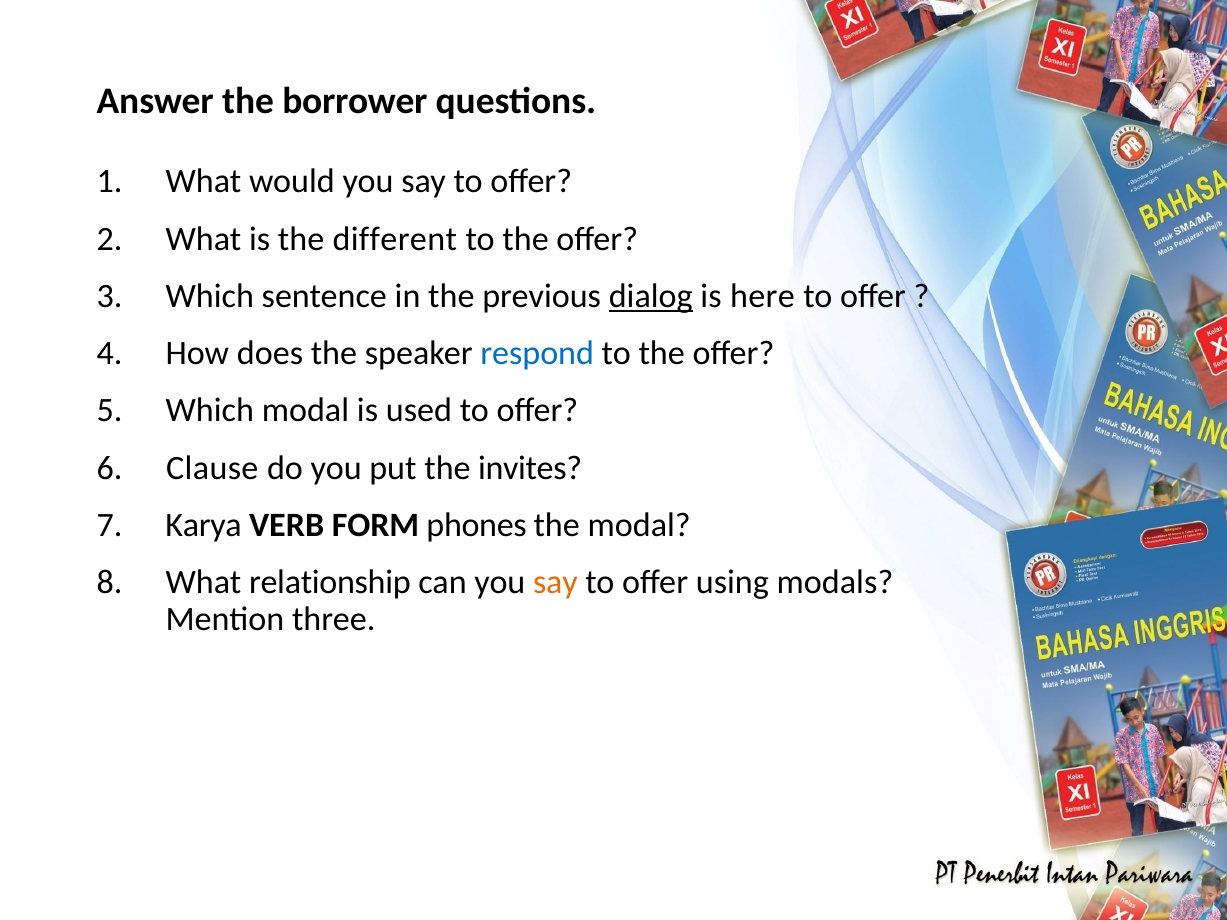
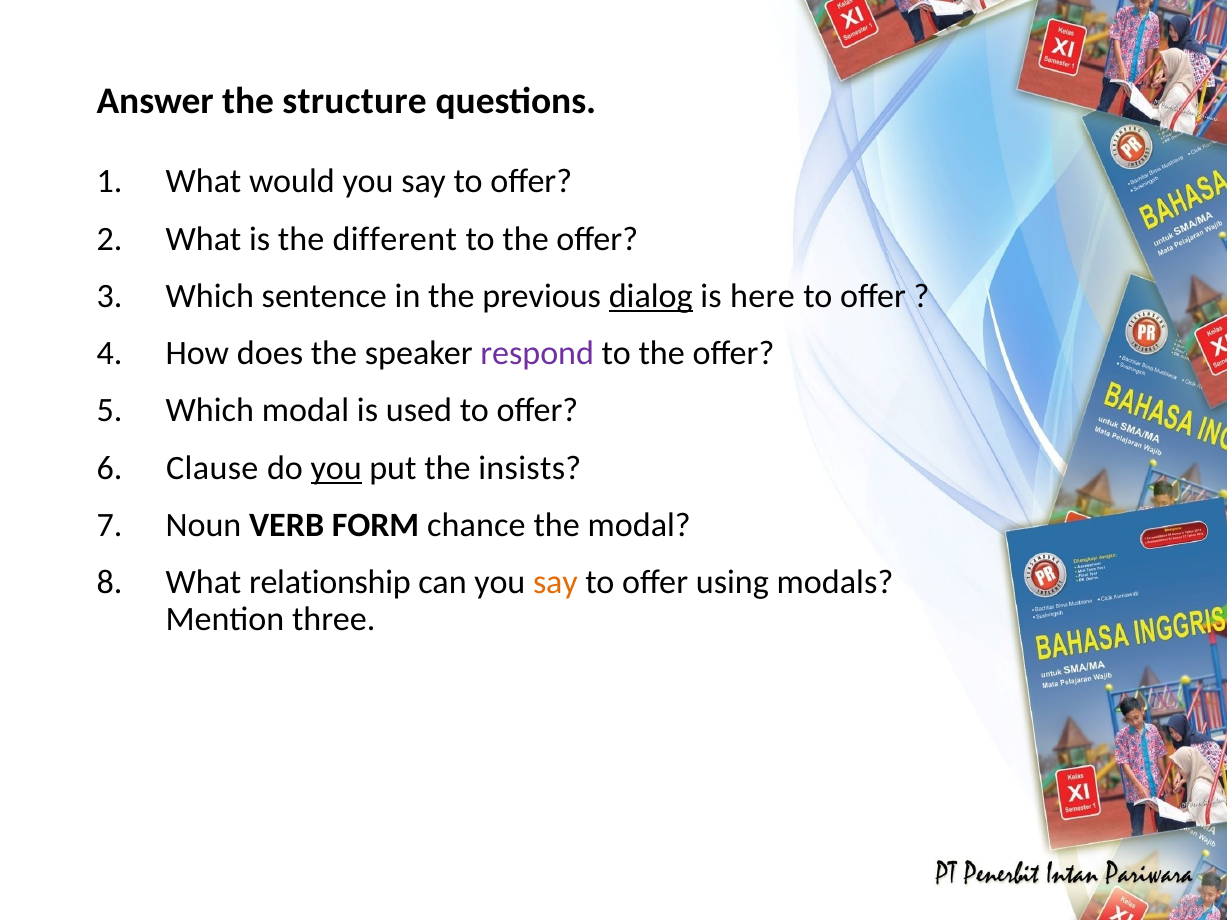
borrower: borrower -> structure (355, 102)
respond colour: blue -> purple (537, 354)
you underline: none -> present (336, 468)
invites: invites -> insists (530, 468)
Karya: Karya -> Noun (203, 525)
phones: phones -> chance (476, 525)
